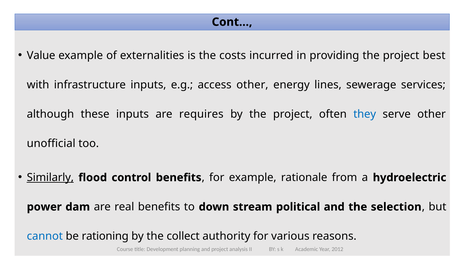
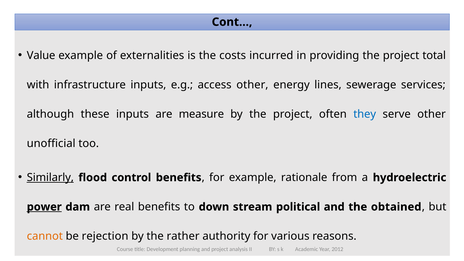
best: best -> total (434, 55)
requires: requires -> measure (201, 114)
power underline: none -> present (44, 207)
selection: selection -> obtained (396, 207)
cannot colour: blue -> orange (45, 236)
rationing: rationing -> rejection (105, 236)
collect: collect -> rather (183, 236)
